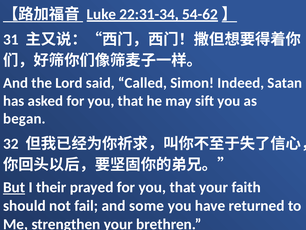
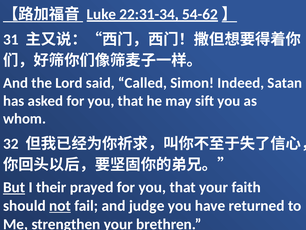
began: began -> whom (25, 118)
not underline: none -> present (60, 205)
some: some -> judge (147, 205)
